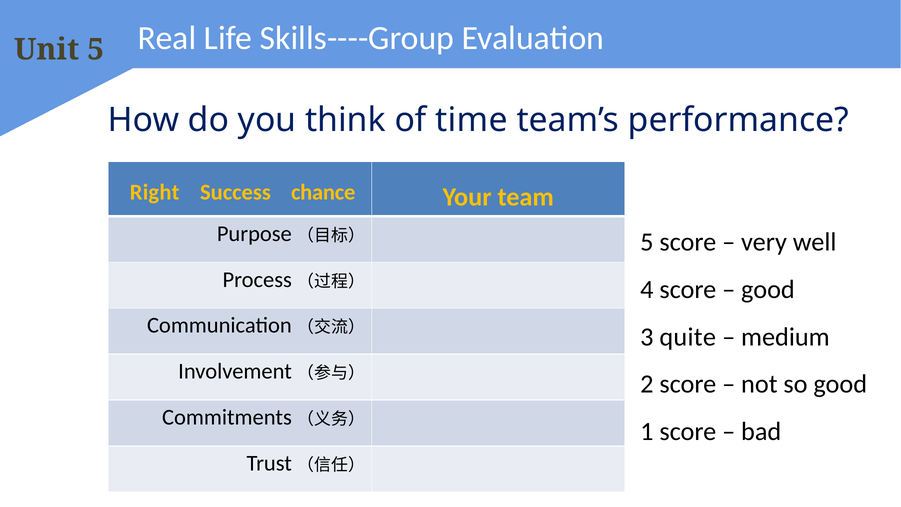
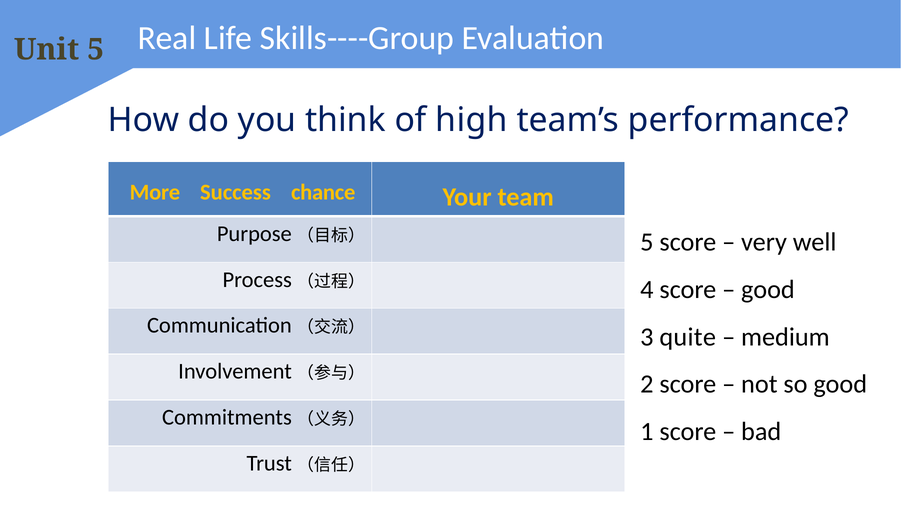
time: time -> high (471, 120)
Right: Right -> More (155, 192)
